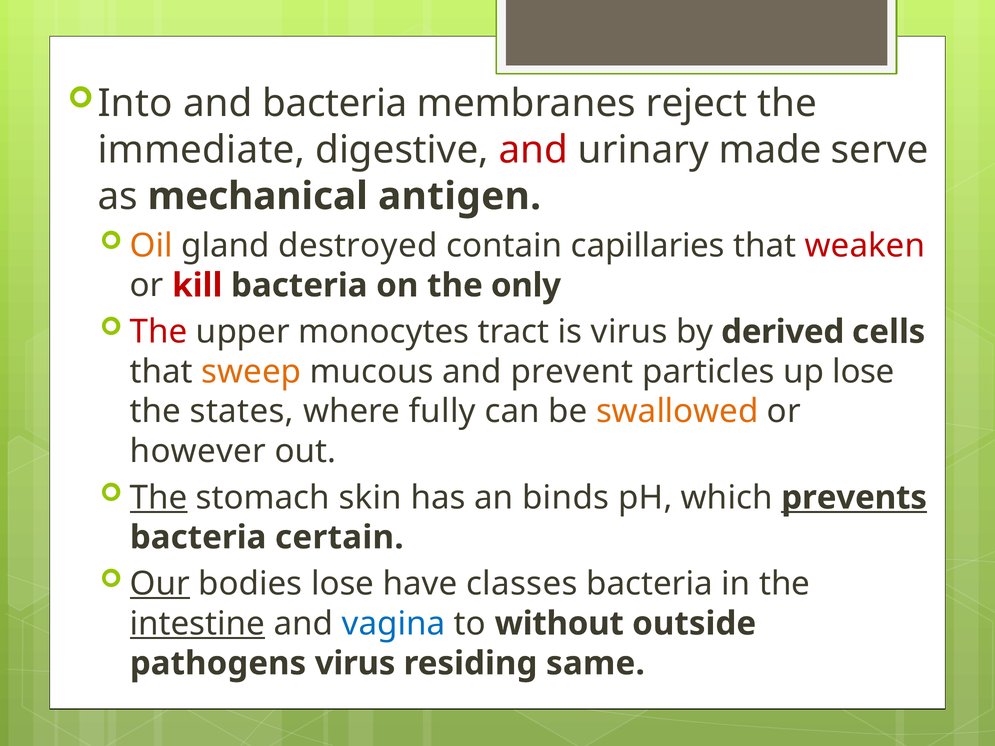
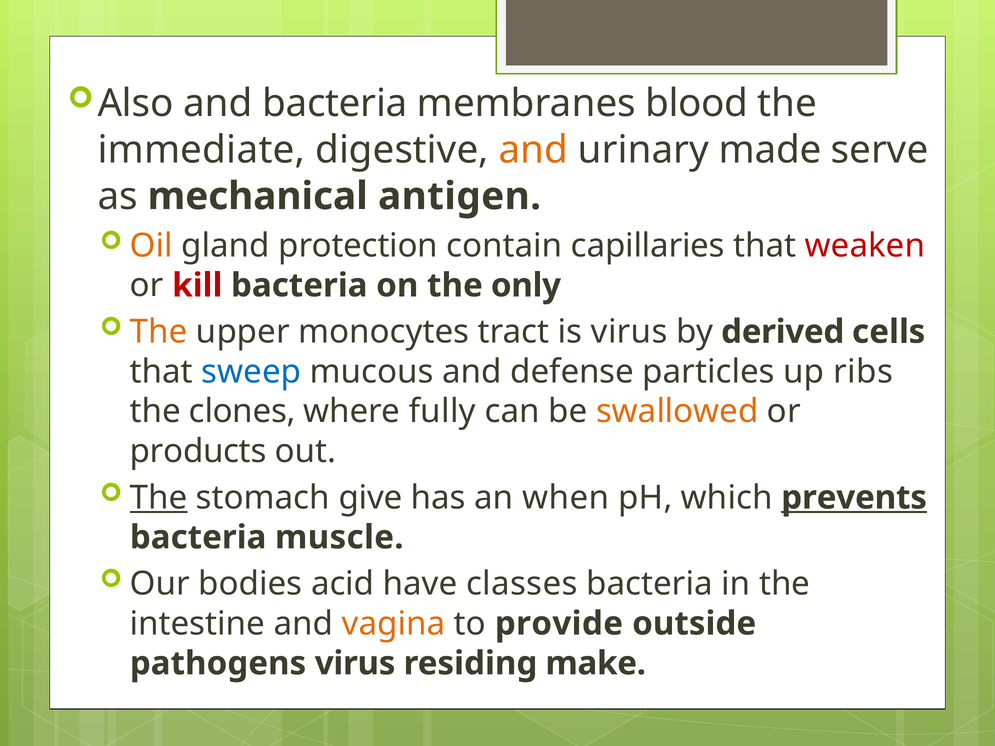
Into: Into -> Also (135, 104)
reject: reject -> blood (697, 104)
and colour: red -> orange (533, 150)
destroyed: destroyed -> protection (358, 246)
The colour: red -> orange (159, 332)
sweep colour: orange -> blue (251, 372)
prevent: prevent -> defense (572, 372)
up lose: lose -> ribs (863, 372)
states: states -> clones (242, 412)
however: however -> products (198, 451)
skin: skin -> give (370, 498)
binds: binds -> when (566, 498)
certain: certain -> muscle (339, 538)
Our underline: present -> none (160, 584)
bodies lose: lose -> acid (343, 584)
intestine underline: present -> none (197, 624)
vagina colour: blue -> orange (393, 624)
without: without -> provide (559, 624)
same: same -> make (596, 664)
